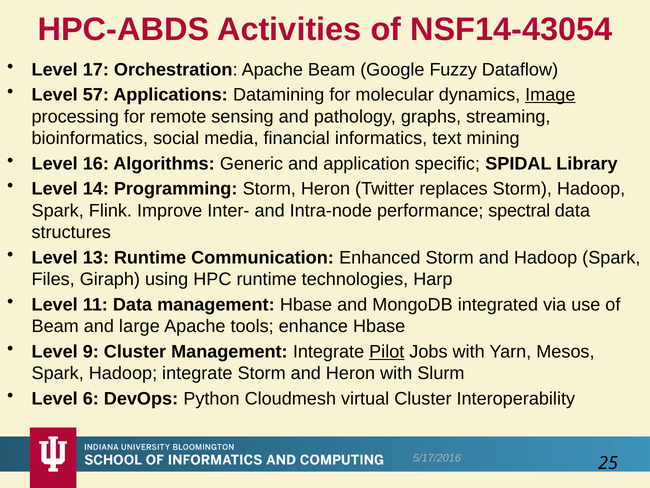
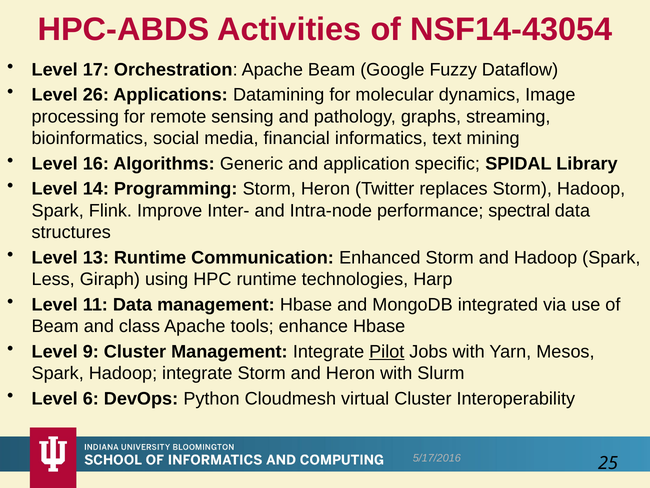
57: 57 -> 26 (96, 95)
Image underline: present -> none (550, 95)
Files: Files -> Less (53, 279)
large: large -> class (140, 326)
